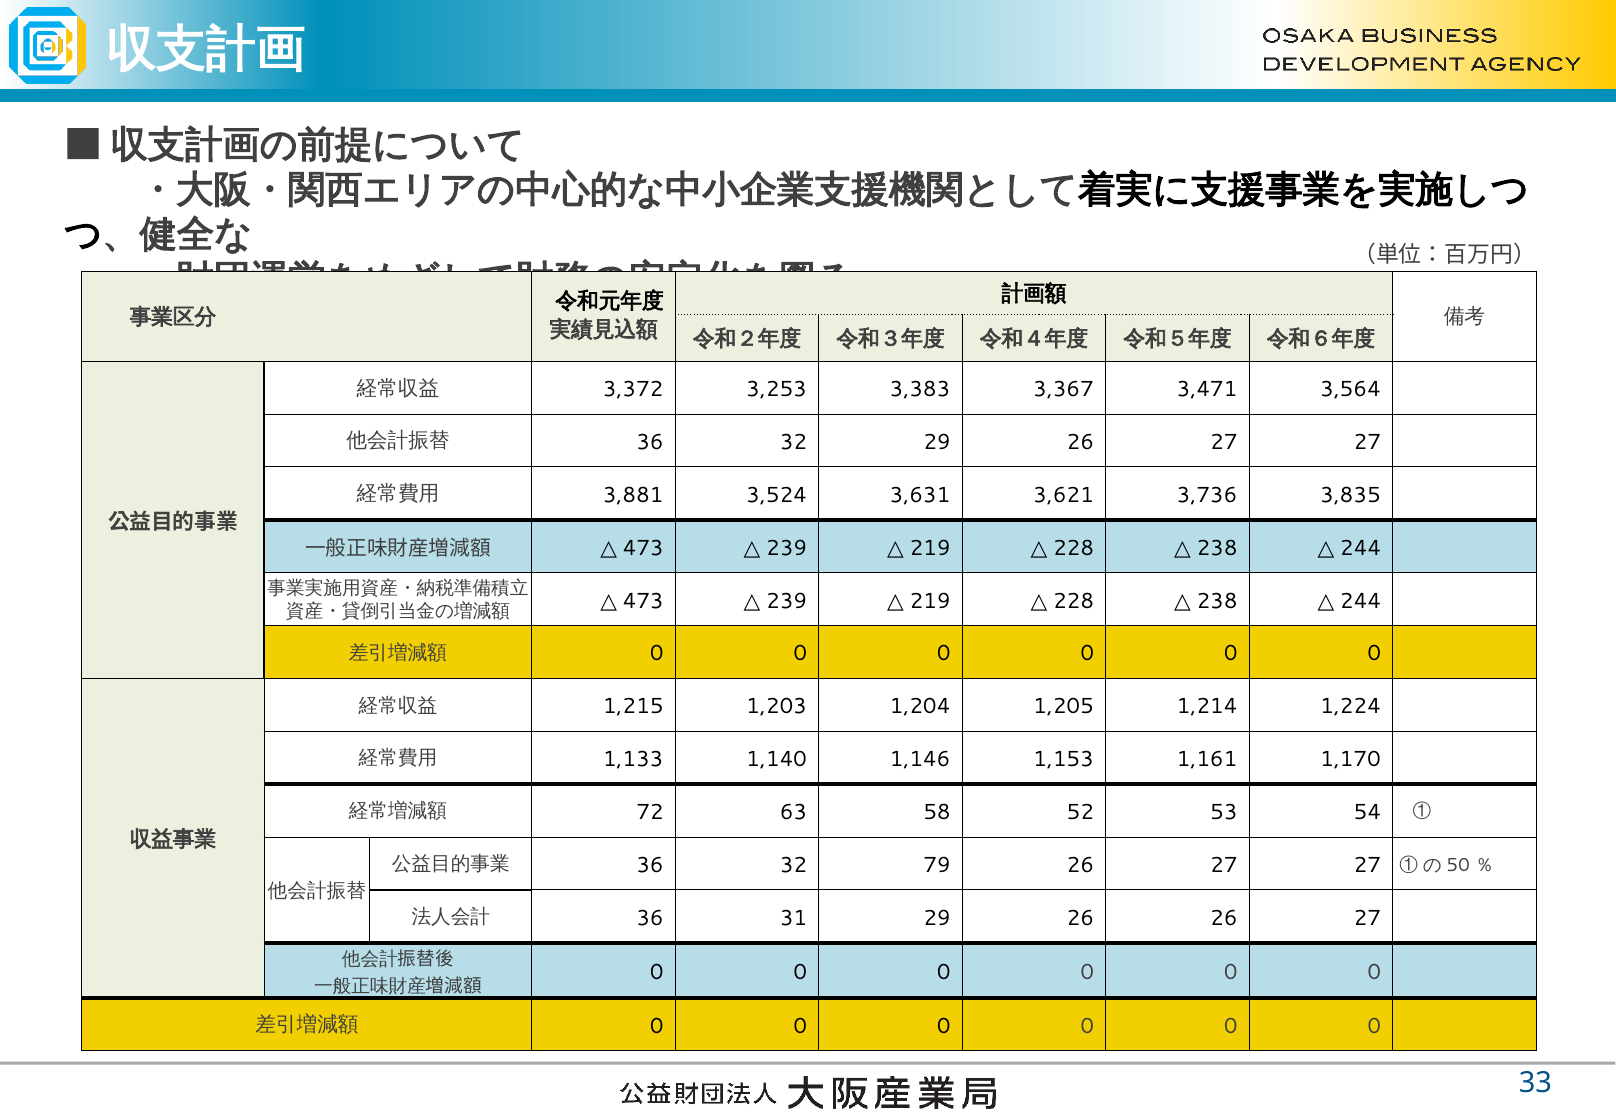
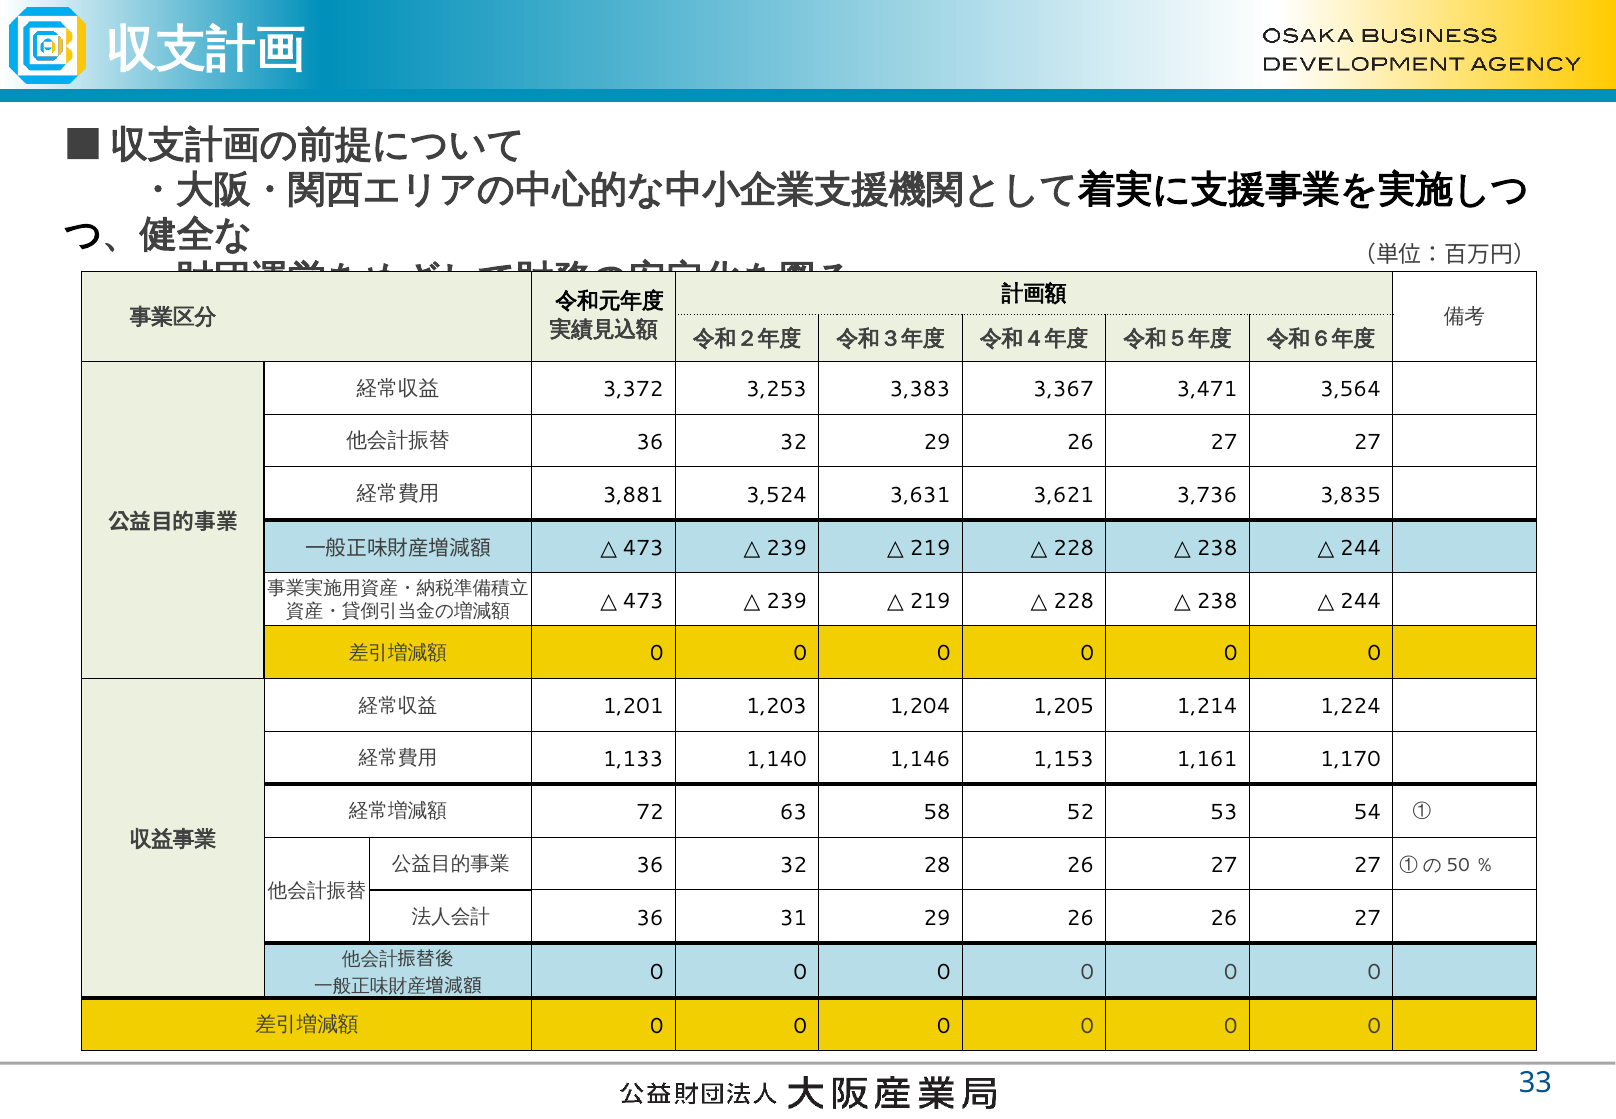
1,215: 1,215 -> 1,201 (633, 706)
79: 79 -> 28 (937, 865)
